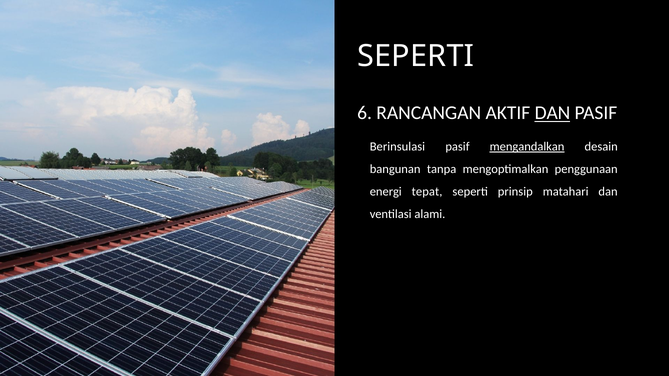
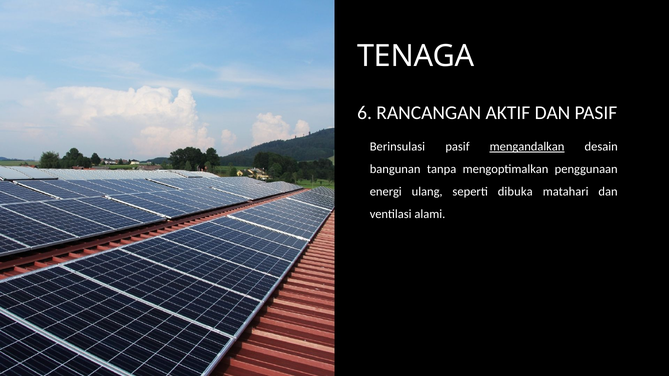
SEPERTI: SEPERTI -> TENAGA (416, 56)
DAN underline: present -> none (552, 113)
tepat: tepat -> ulang (427, 192)
prinsip: prinsip -> dibuka (515, 192)
